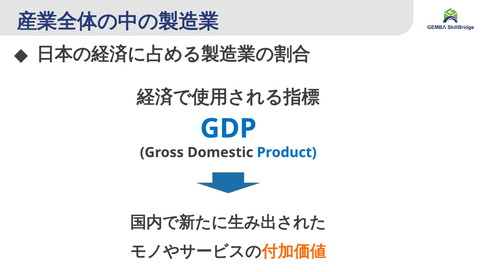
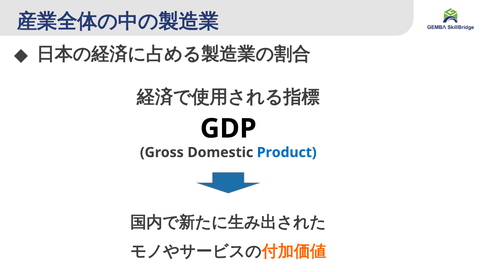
GDP colour: blue -> black (228, 128)
